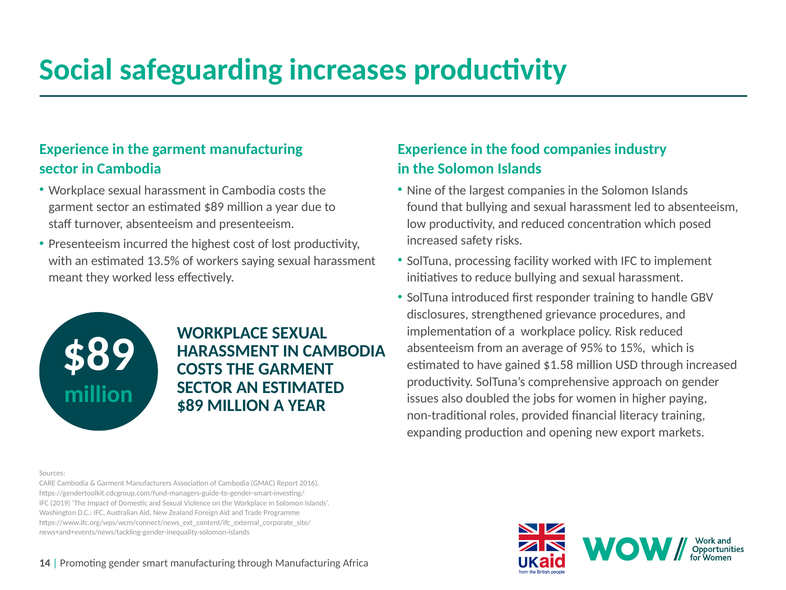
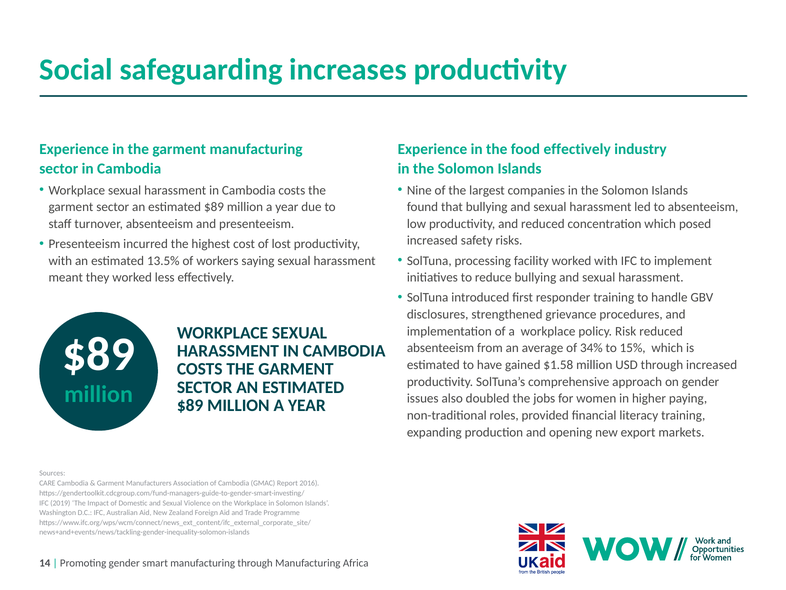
food companies: companies -> effectively (577, 149)
95%: 95% -> 34% (591, 348)
